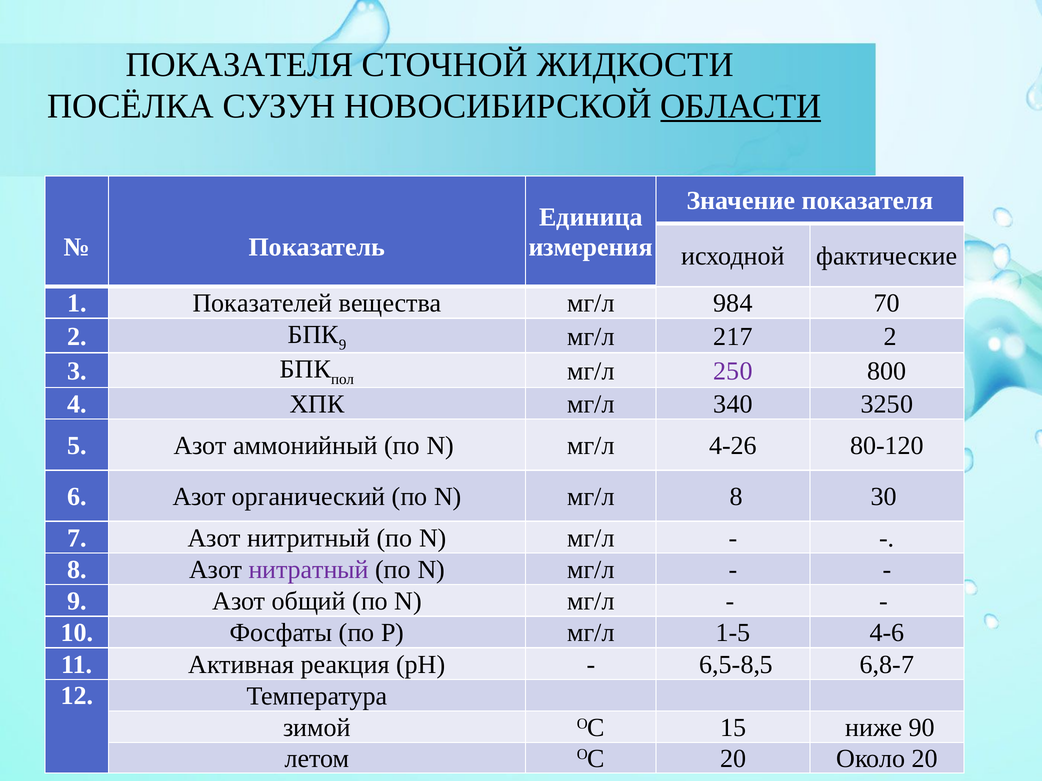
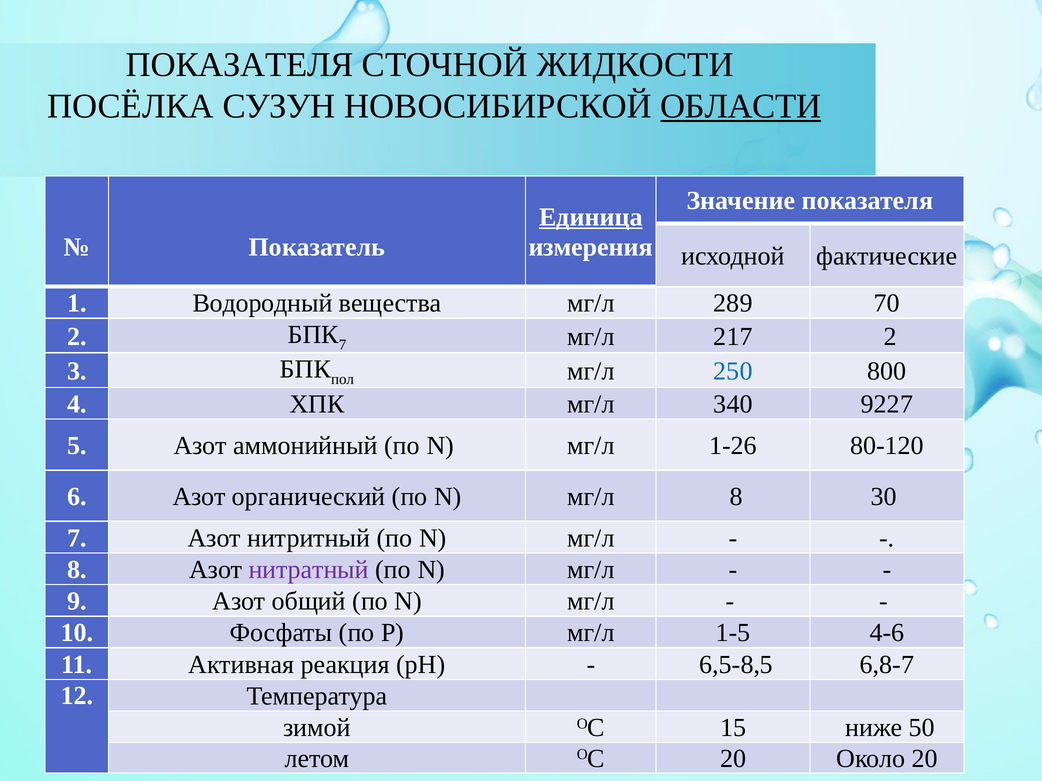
Единица underline: none -> present (591, 217)
Показателей: Показателей -> Водородный (263, 304)
984: 984 -> 289 (733, 304)
9: 9 -> 7 (343, 345)
250 colour: purple -> blue (733, 371)
3250: 3250 -> 9227 (887, 404)
4-26: 4-26 -> 1-26 (733, 446)
90: 90 -> 50 (922, 728)
